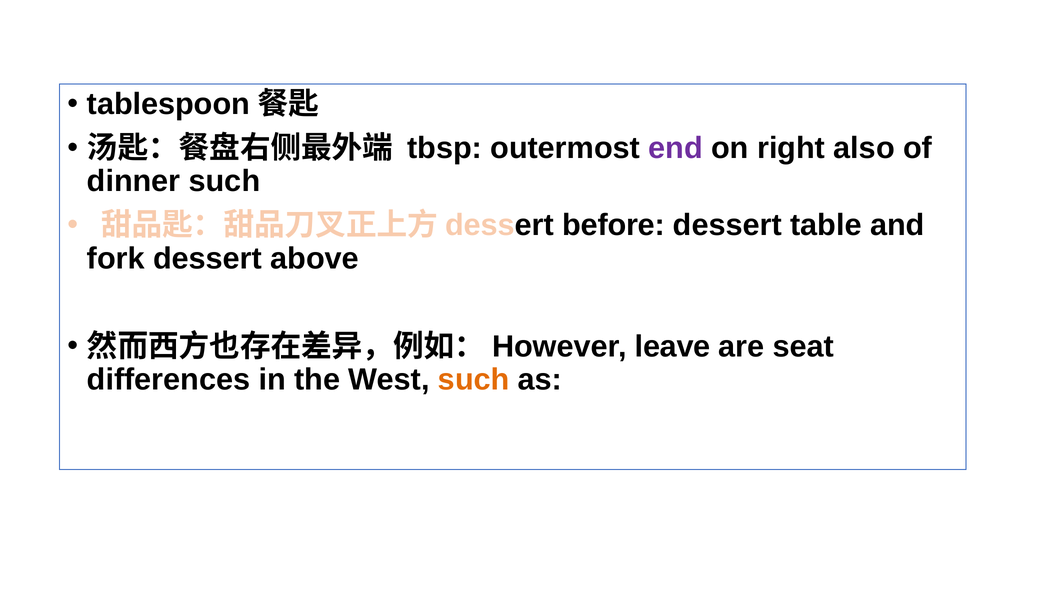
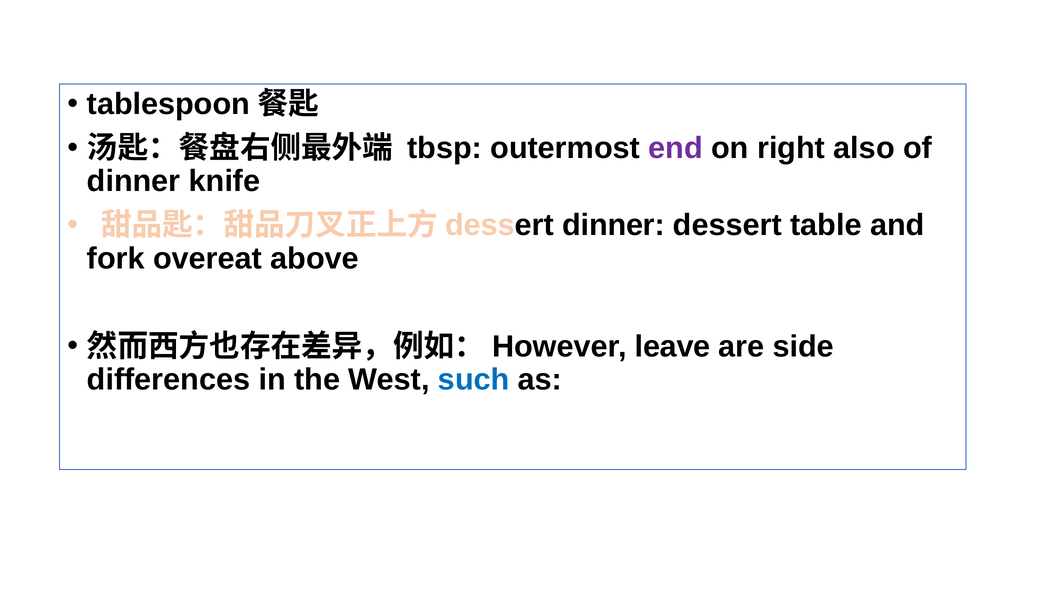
dinner such: such -> knife (225, 181)
dessert before: before -> dinner (614, 225)
fork dessert: dessert -> overeat (208, 259)
seat: seat -> side (803, 347)
such colour: orange -> blue (474, 380)
